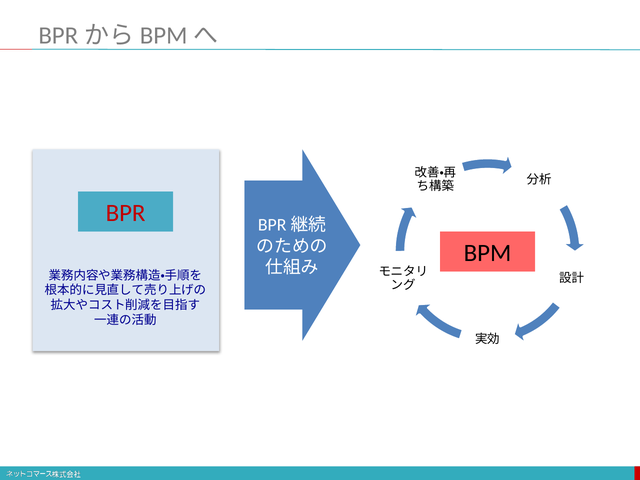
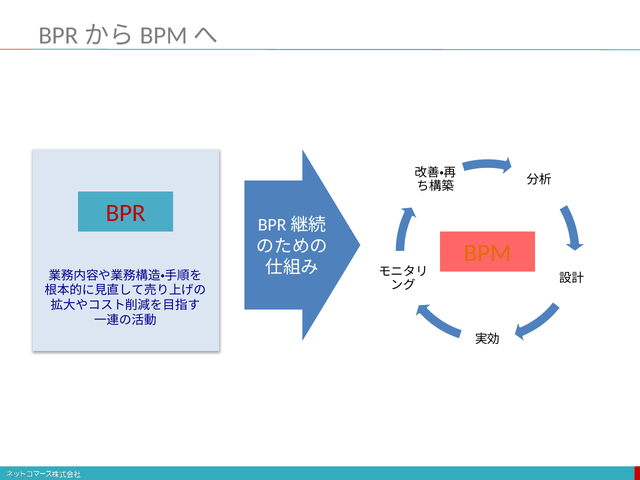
BPM colour: black -> orange (488, 253)
